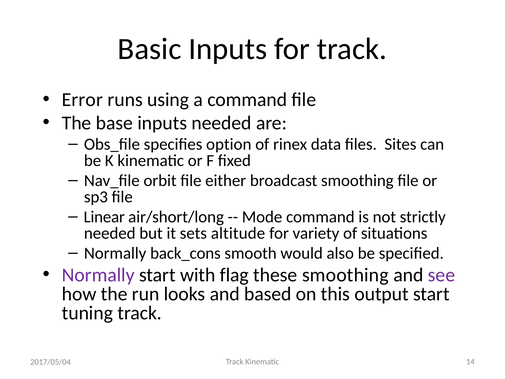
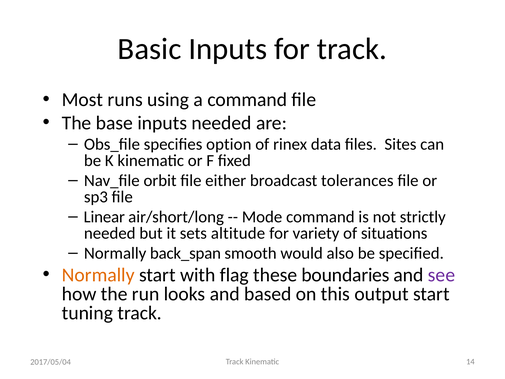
Error: Error -> Most (83, 100)
broadcast smoothing: smoothing -> tolerances (357, 180)
back_cons: back_cons -> back_span (185, 253)
Normally colour: purple -> orange (98, 275)
these smoothing: smoothing -> boundaries (346, 275)
